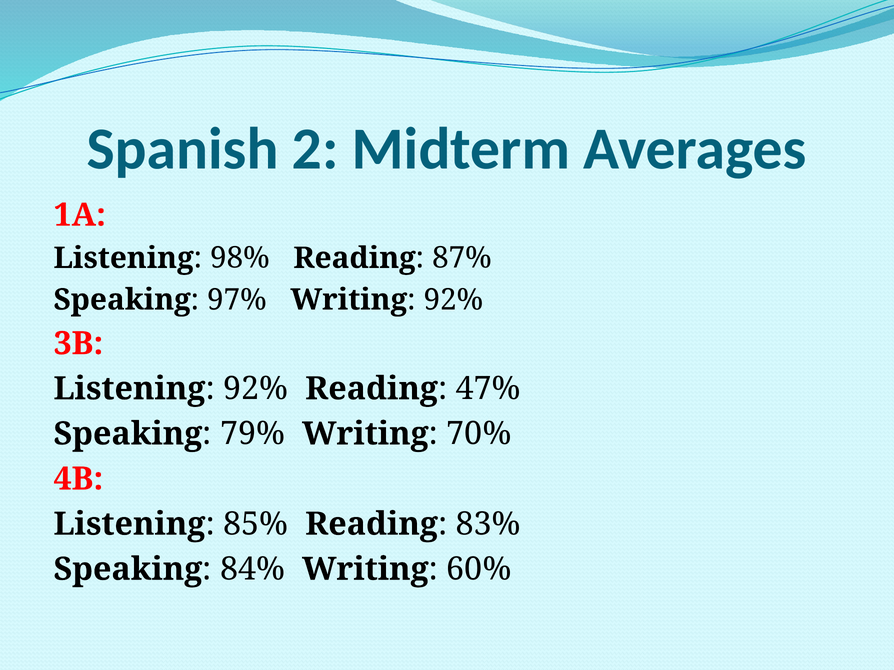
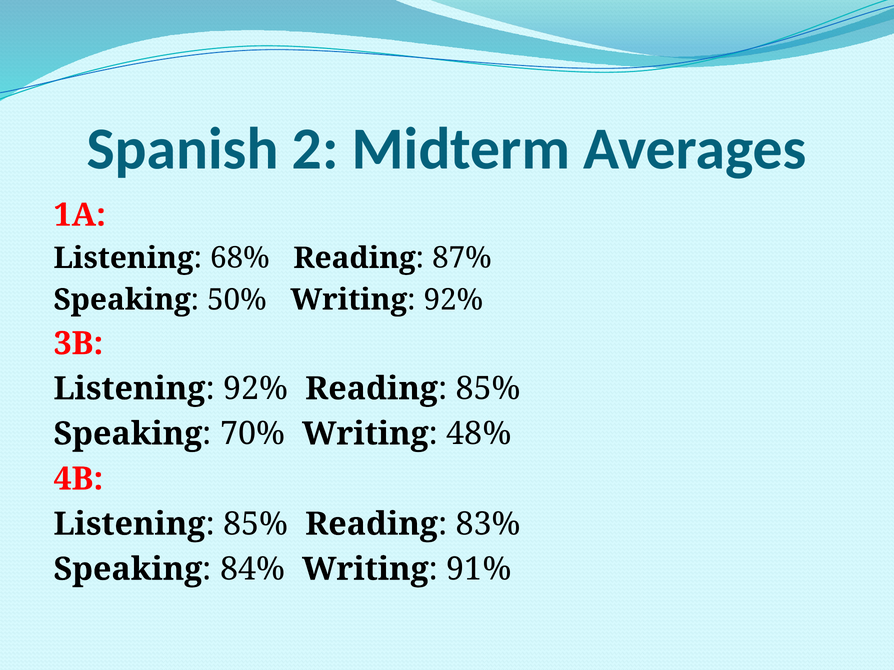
98%: 98% -> 68% (240, 258)
97%: 97% -> 50% (237, 300)
Reading 47%: 47% -> 85% (488, 389)
79%: 79% -> 70% (253, 434)
70%: 70% -> 48% (479, 434)
60%: 60% -> 91% (479, 570)
